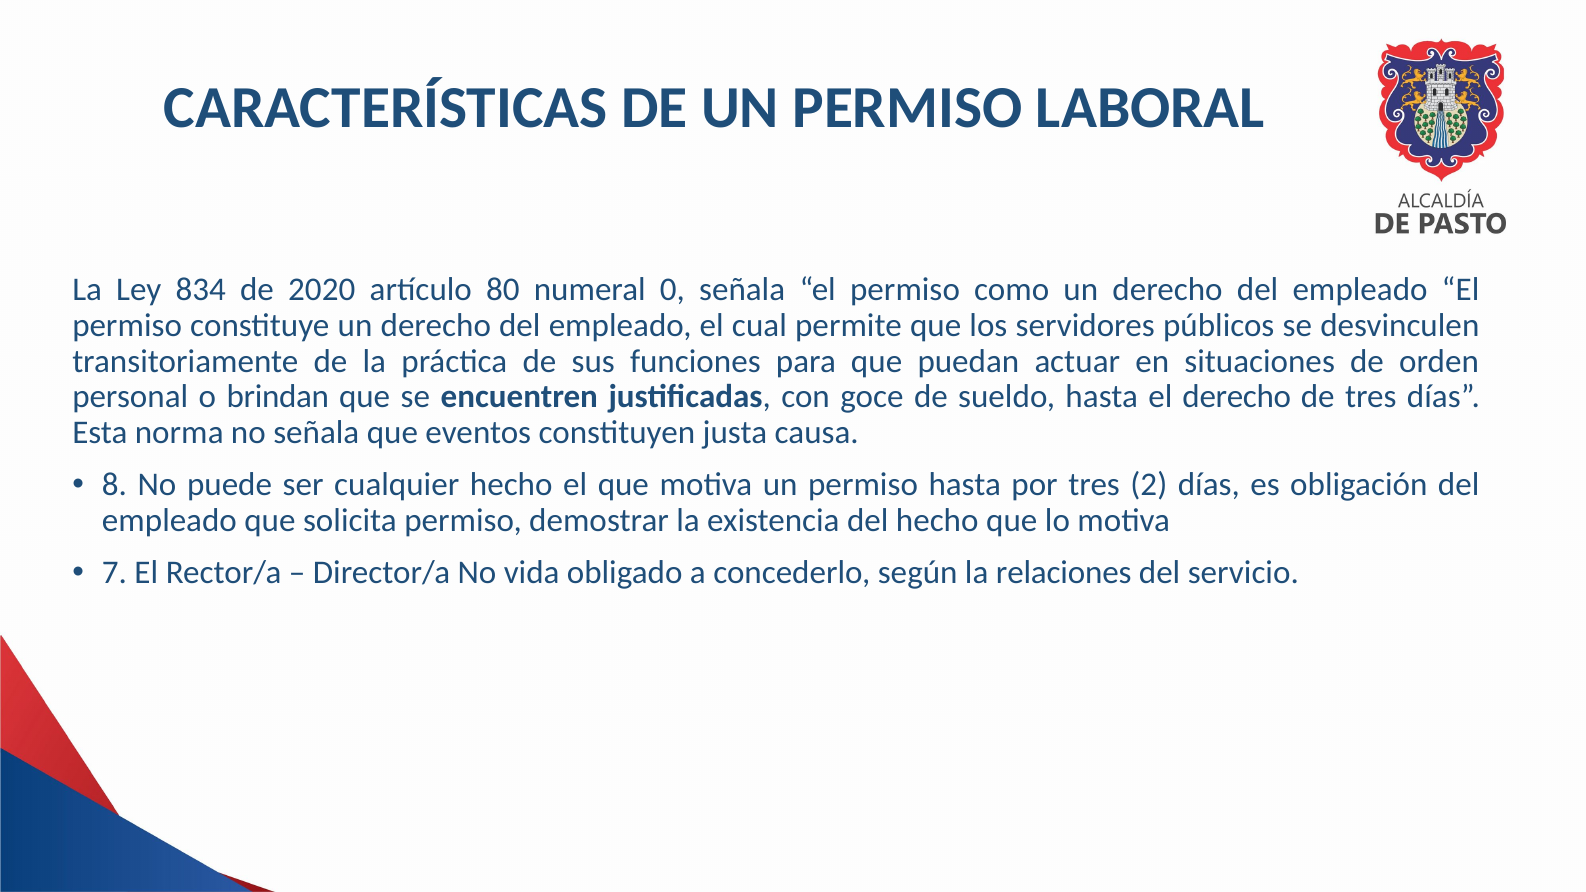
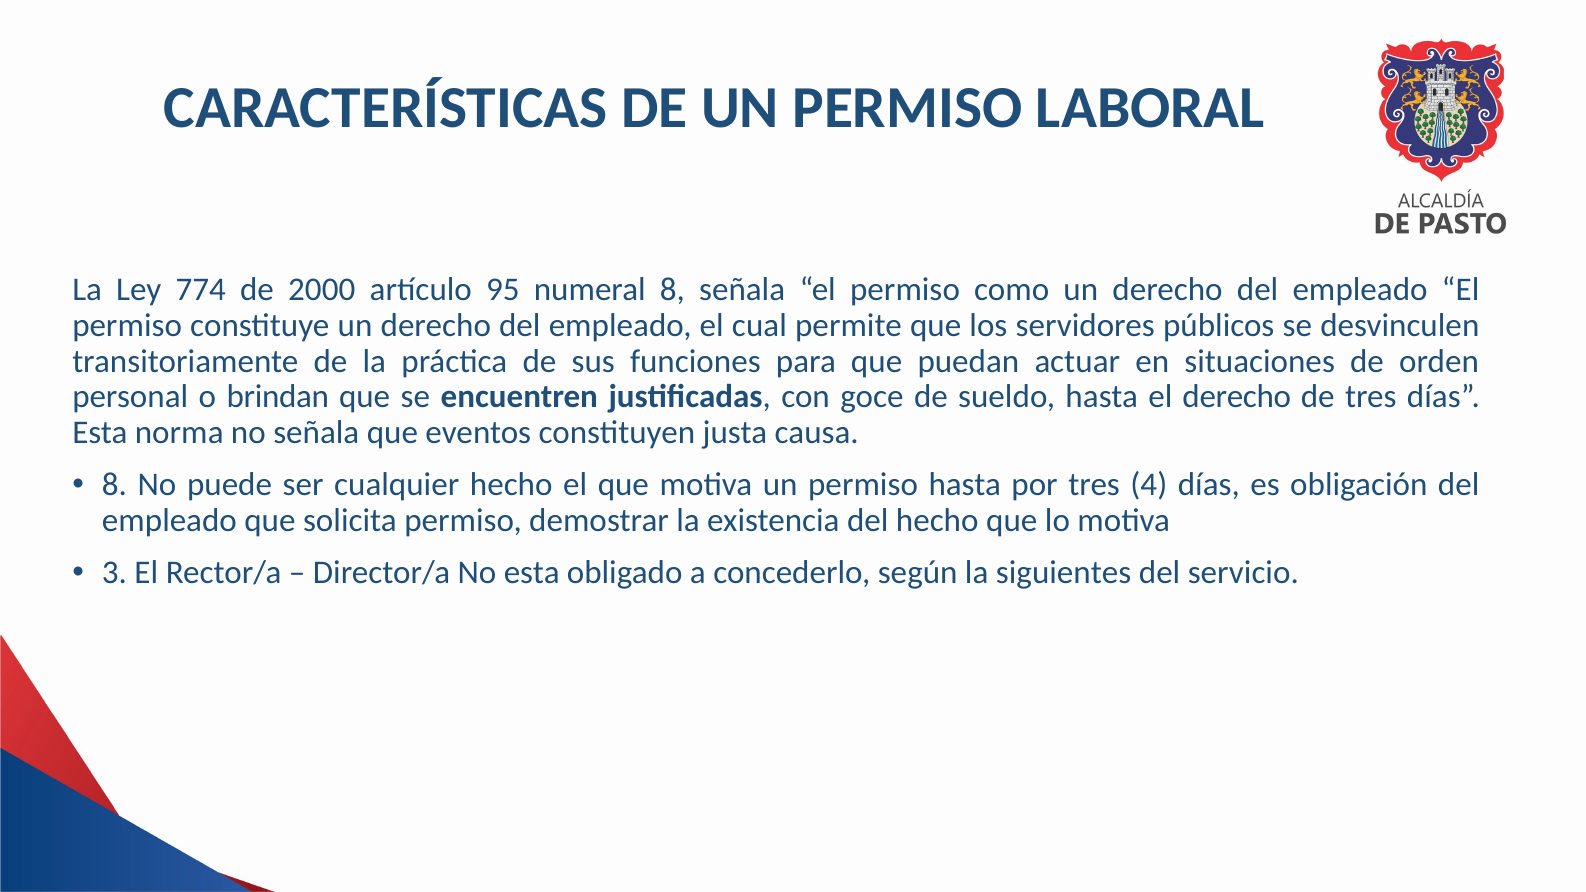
834: 834 -> 774 (201, 290)
2020: 2020 -> 2000 (322, 290)
80: 80 -> 95 (503, 290)
numeral 0: 0 -> 8 (672, 290)
2: 2 -> 4 (1149, 485)
7: 7 -> 3 (115, 573)
No vida: vida -> esta (532, 573)
relaciones: relaciones -> siguientes (1064, 573)
